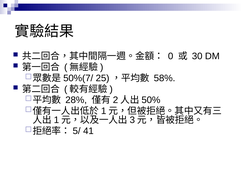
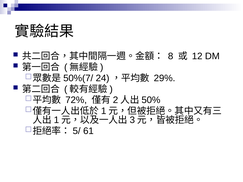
0: 0 -> 8 (171, 56)
30: 30 -> 12 (197, 56)
25: 25 -> 24 (103, 78)
58%: 58% -> 29% (165, 78)
28%: 28% -> 72% (76, 100)
41: 41 -> 61 (88, 131)
